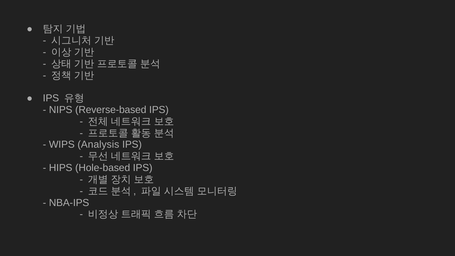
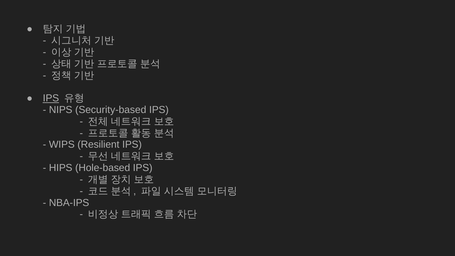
IPS underline: none -> present (51, 98)
Reverse-based: Reverse-based -> Security-based (111, 110)
Analysis: Analysis -> Resilient (98, 145)
